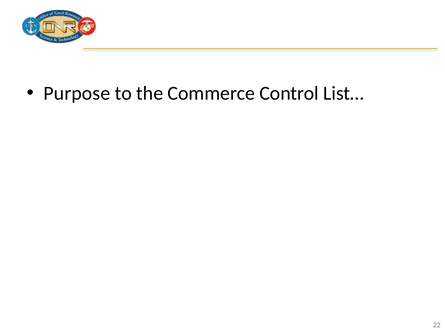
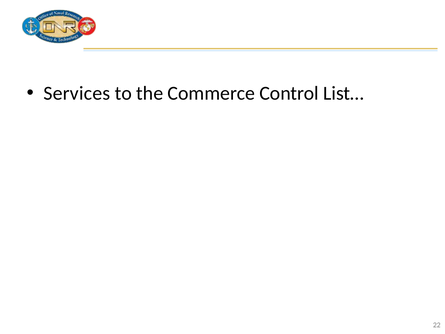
Purpose: Purpose -> Services (77, 93)
